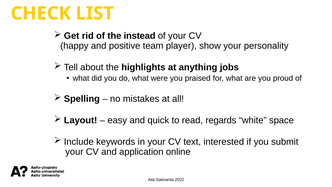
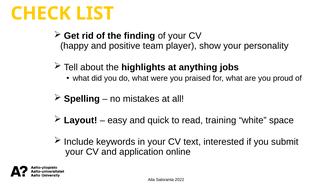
instead: instead -> finding (139, 36)
regards: regards -> training (221, 120)
